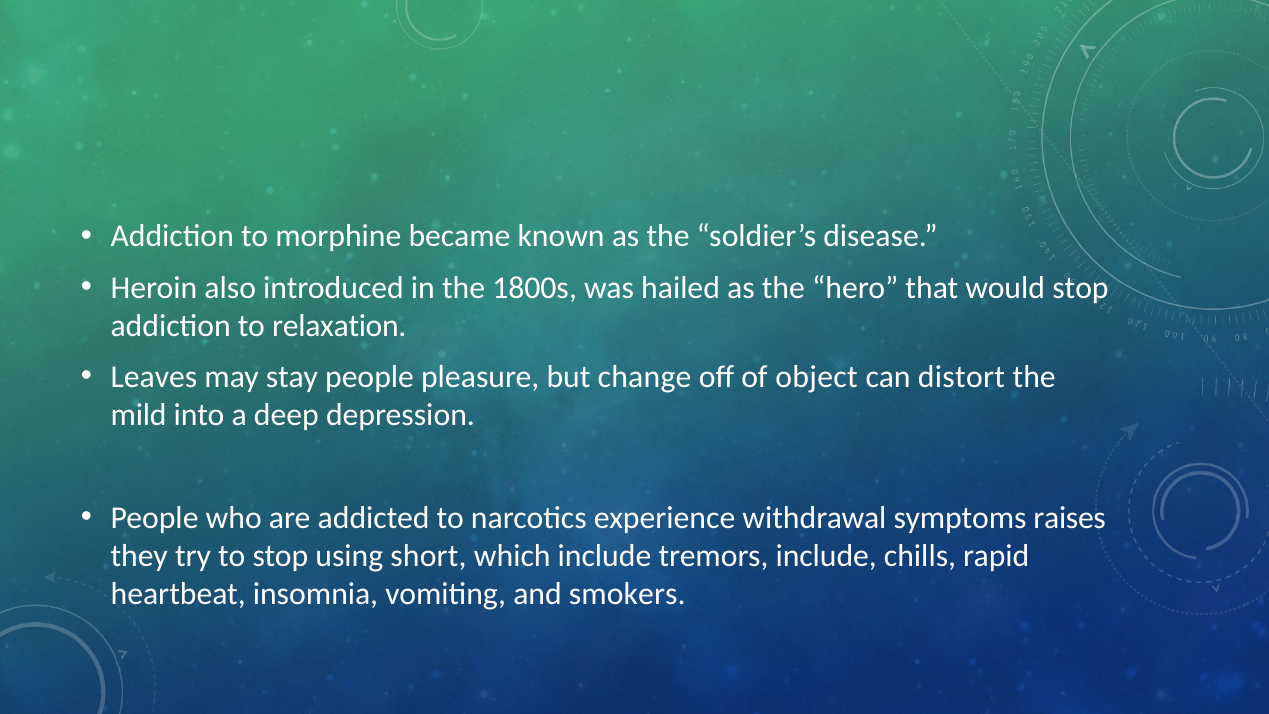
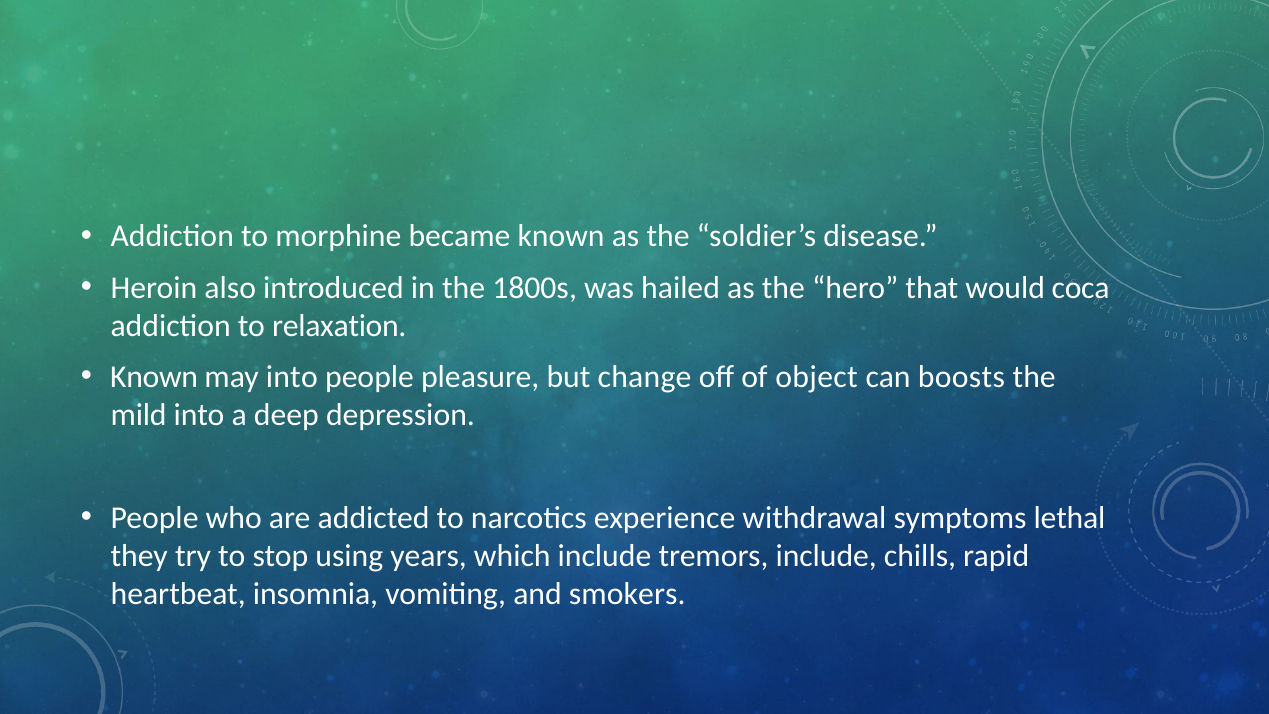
would stop: stop -> coca (1081, 288)
Leaves: Leaves -> Known (154, 377)
may stay: stay -> into (292, 377)
distort: distort -> boosts (961, 377)
raises: raises -> lethal (1070, 518)
short: short -> years (429, 556)
